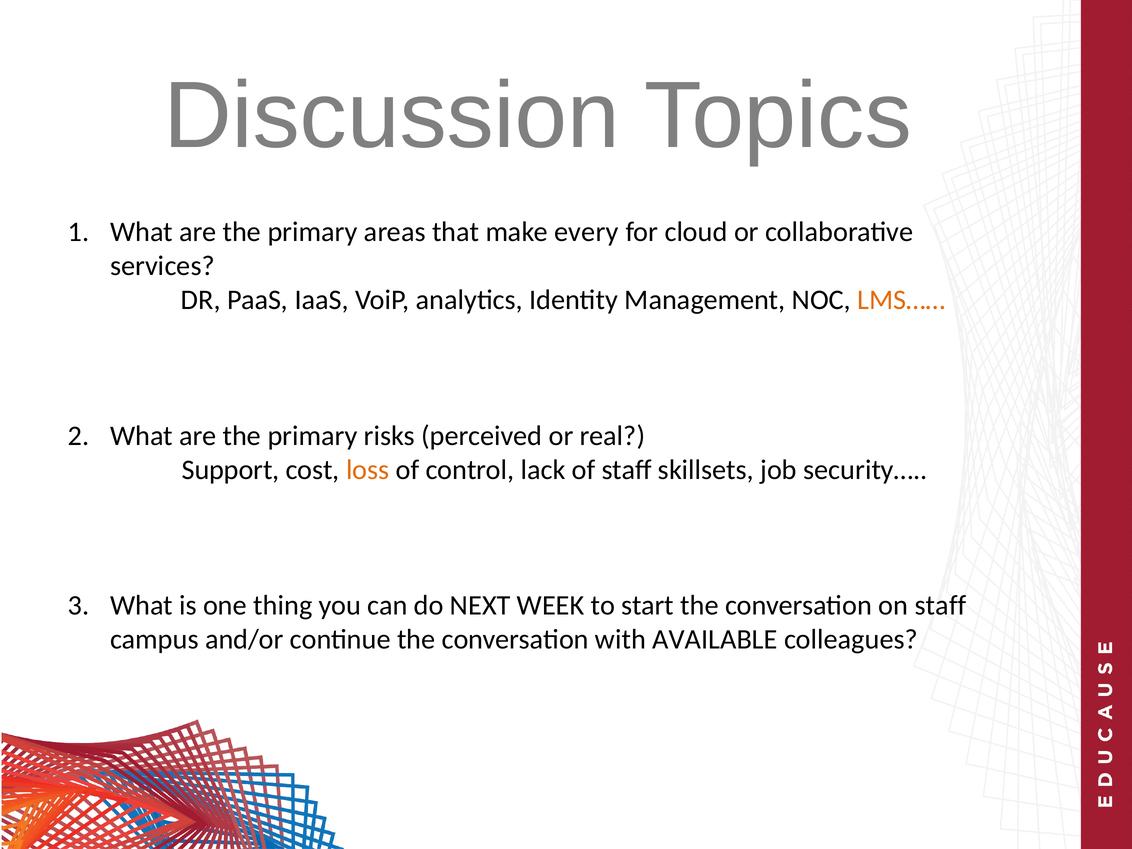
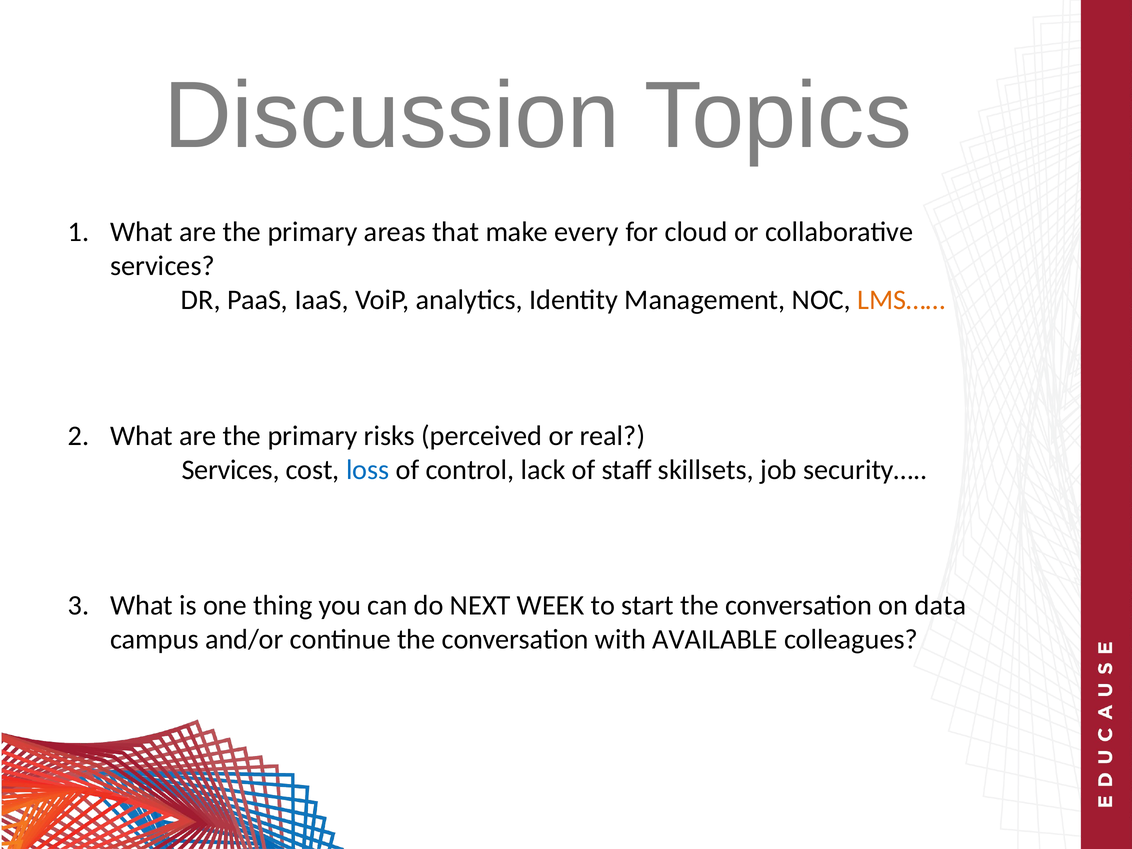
Support: Support -> Services (231, 470)
loss colour: orange -> blue (368, 470)
on staff: staff -> data (941, 606)
